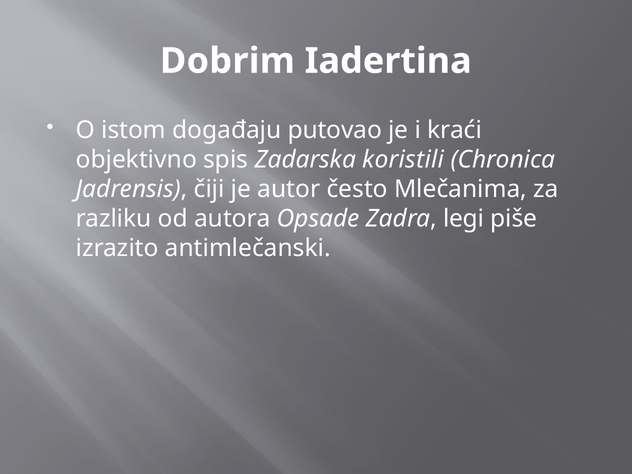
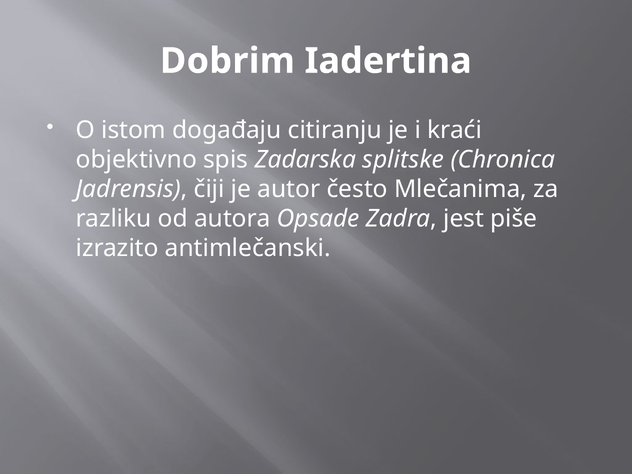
putovao: putovao -> citiranju (335, 130)
koristili: koristili -> splitske (403, 160)
legi: legi -> jest (464, 219)
